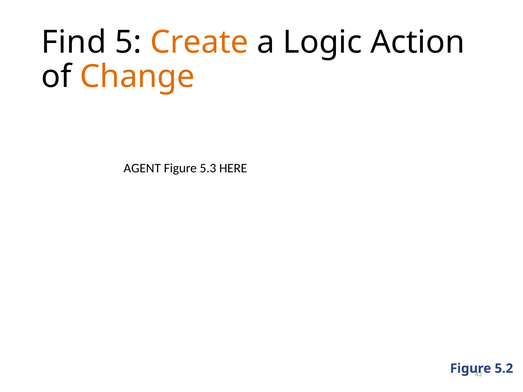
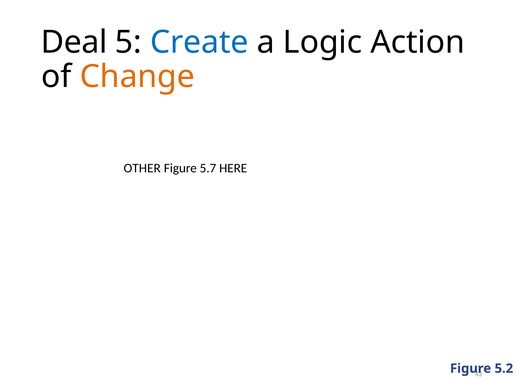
Find: Find -> Deal (74, 42)
Create colour: orange -> blue (199, 42)
AGENT: AGENT -> OTHER (142, 168)
5.3: 5.3 -> 5.7 (208, 168)
